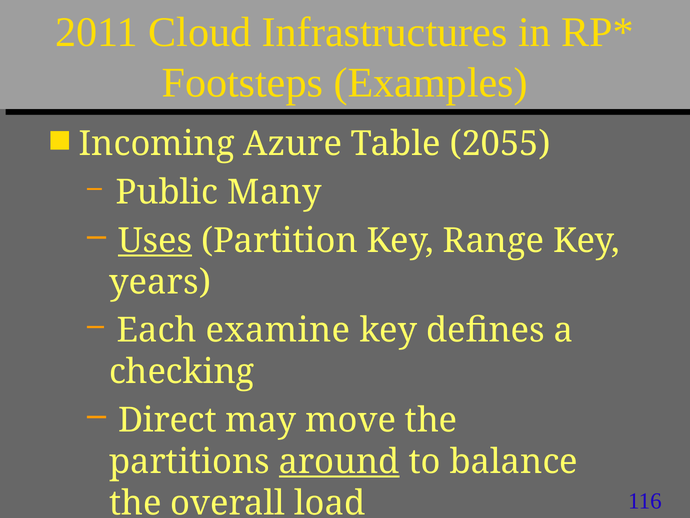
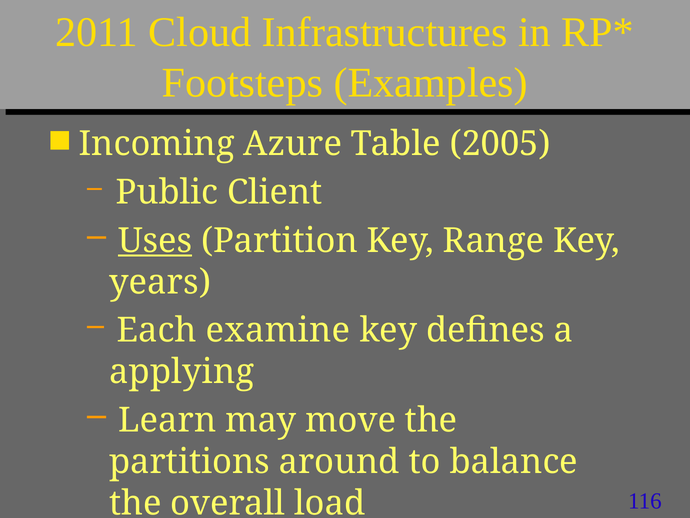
2055: 2055 -> 2005 (500, 144)
Many: Many -> Client (275, 192)
checking: checking -> applying (182, 372)
Direct: Direct -> Learn (167, 420)
around underline: present -> none (339, 461)
